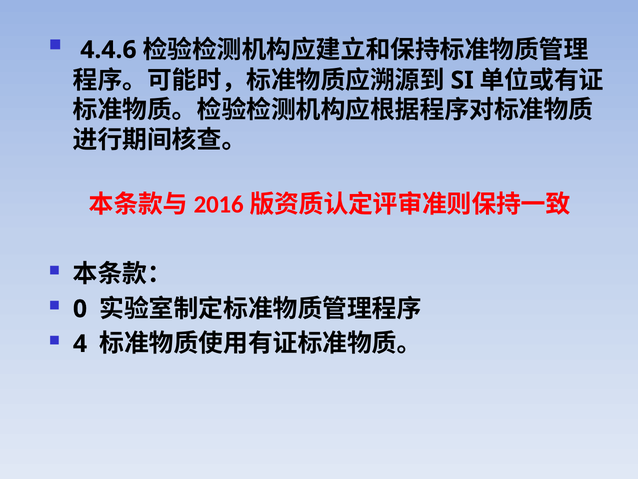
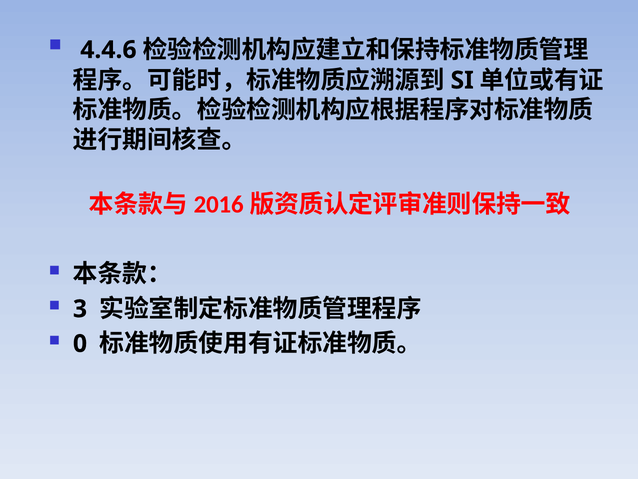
0: 0 -> 3 (80, 309)
4: 4 -> 0 (80, 343)
